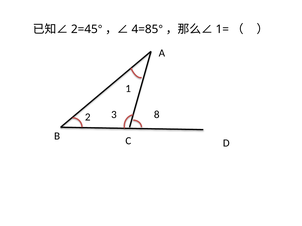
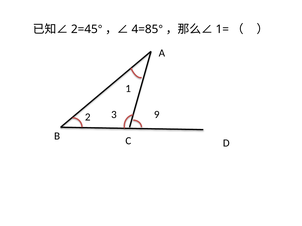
8: 8 -> 9 (157, 115)
